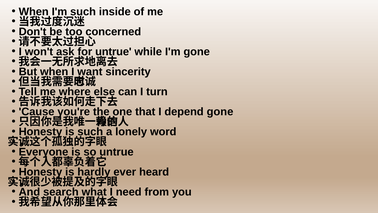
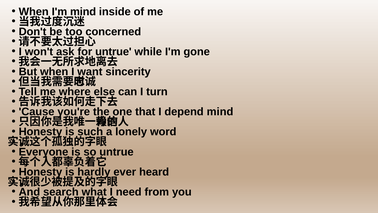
I'm such: such -> mind (83, 12)
depend gone: gone -> mind (220, 112)
